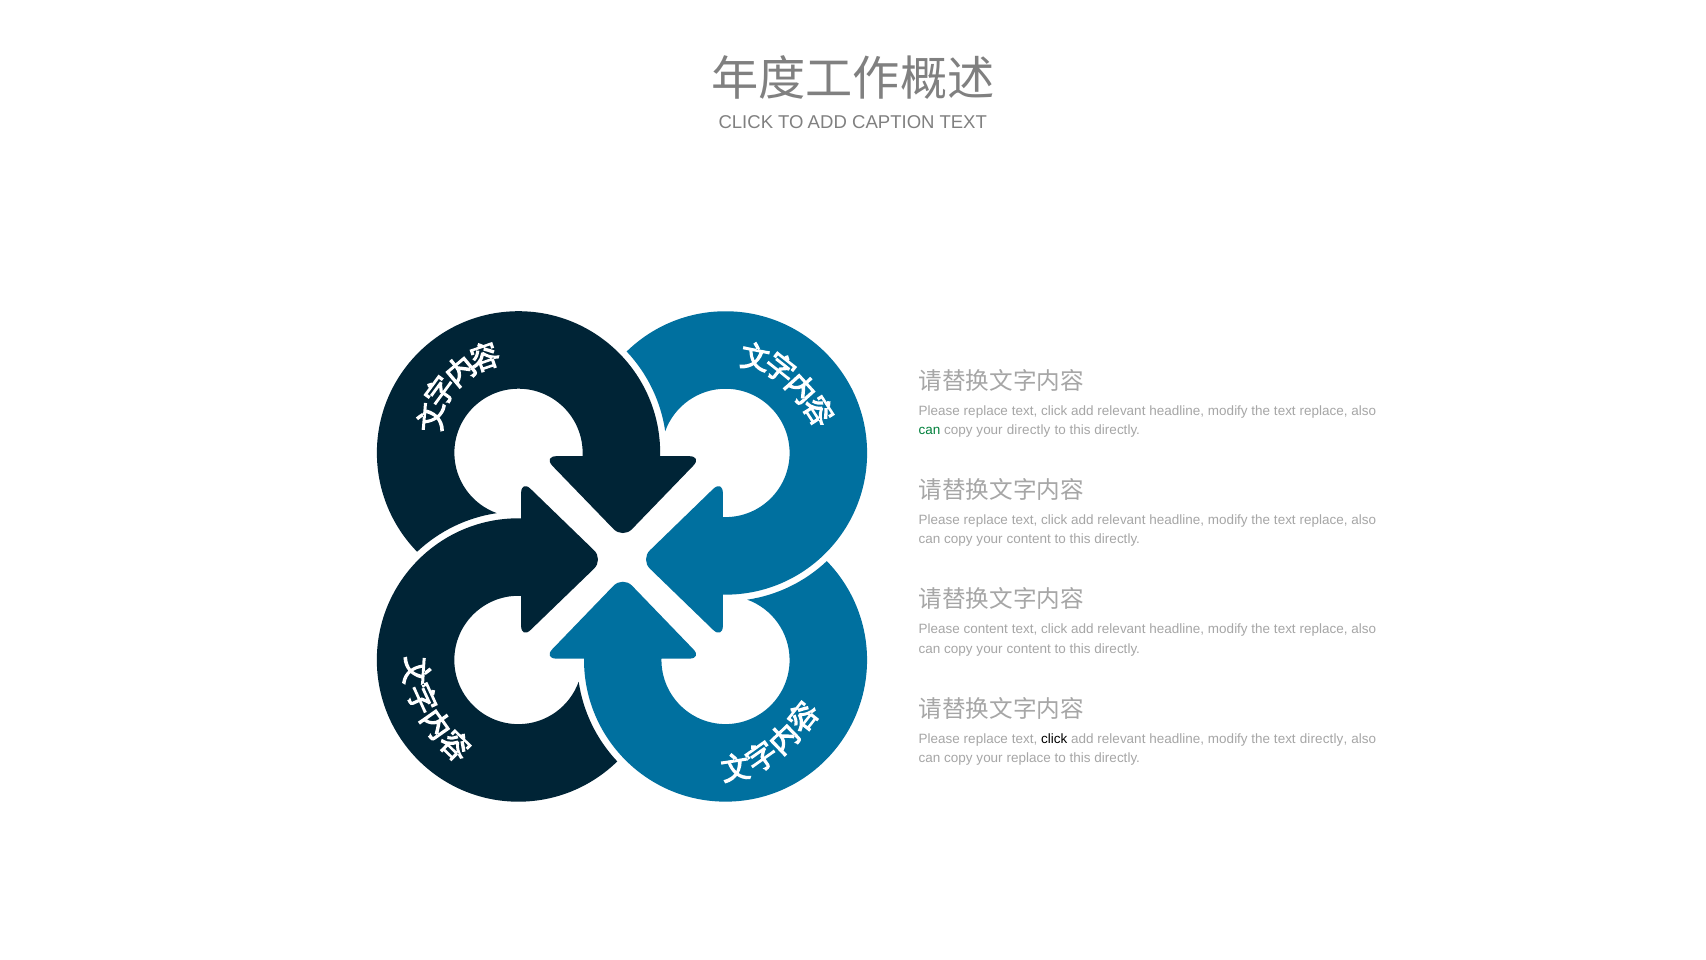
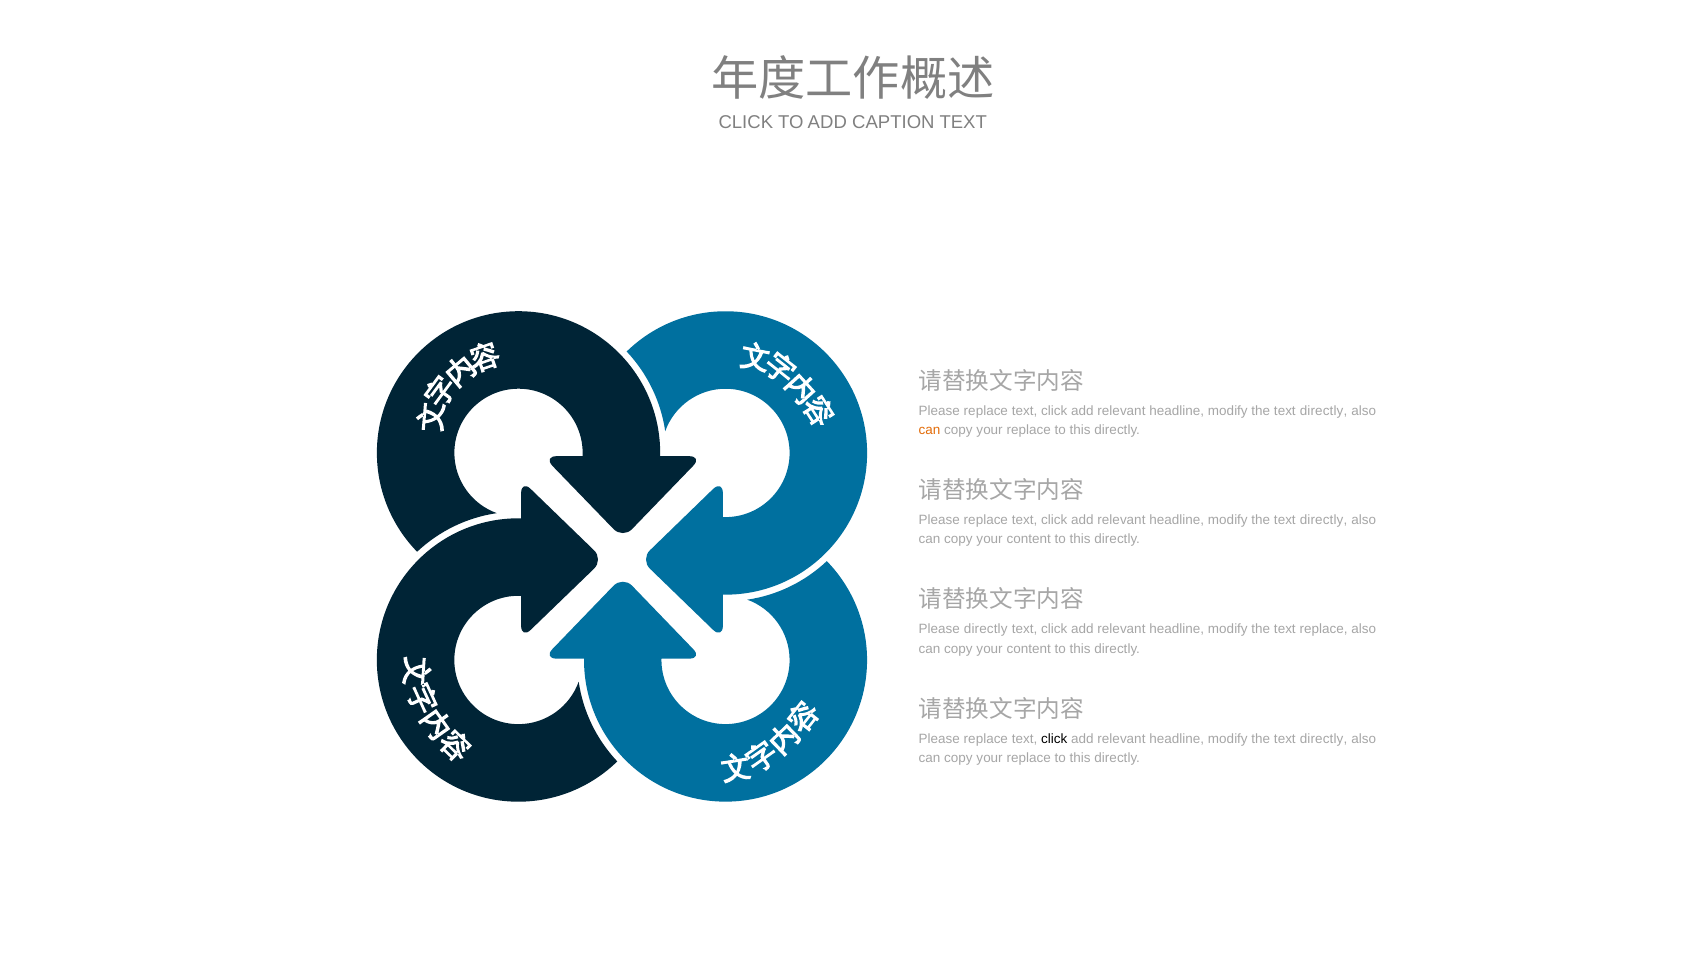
replace: replace -> directly (1324, 411)
can colour: green -> orange (930, 430)
directly: directly -> replace (1029, 430)
replace: replace -> directly (1324, 520)
Please content: content -> directly (986, 629)
